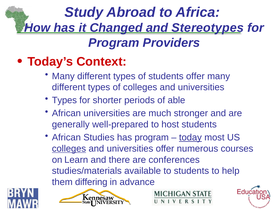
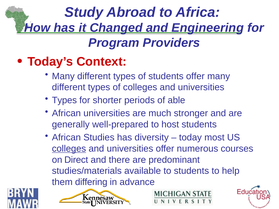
Stereotypes: Stereotypes -> Engineering (208, 28)
has program: program -> diversity (152, 138)
today underline: present -> none (190, 138)
Learn: Learn -> Direct (76, 160)
conferences: conferences -> predominant (174, 160)
